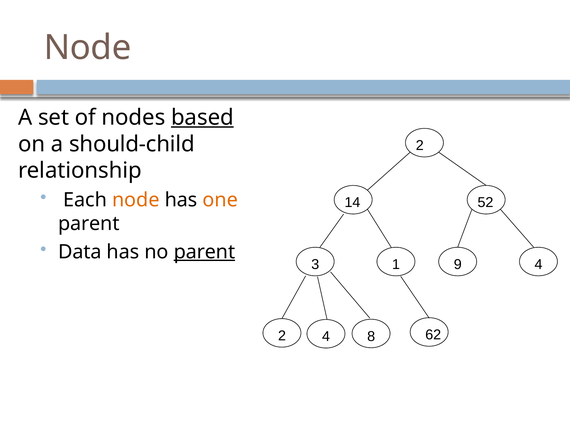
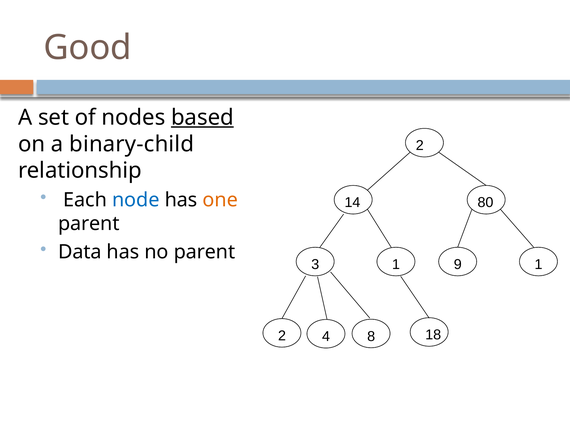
Node: Node -> Good (88, 48)
should-child: should-child -> binary-child (132, 144)
node colour: orange -> blue (136, 200)
52: 52 -> 80 (485, 202)
parent underline: present -> none (204, 252)
9 4: 4 -> 1 (538, 264)
62: 62 -> 18 (433, 334)
